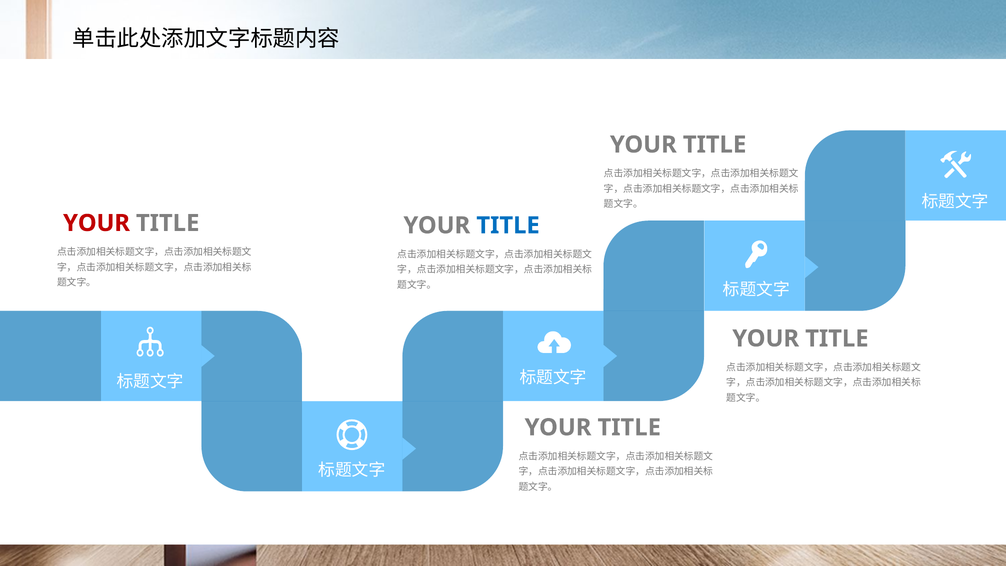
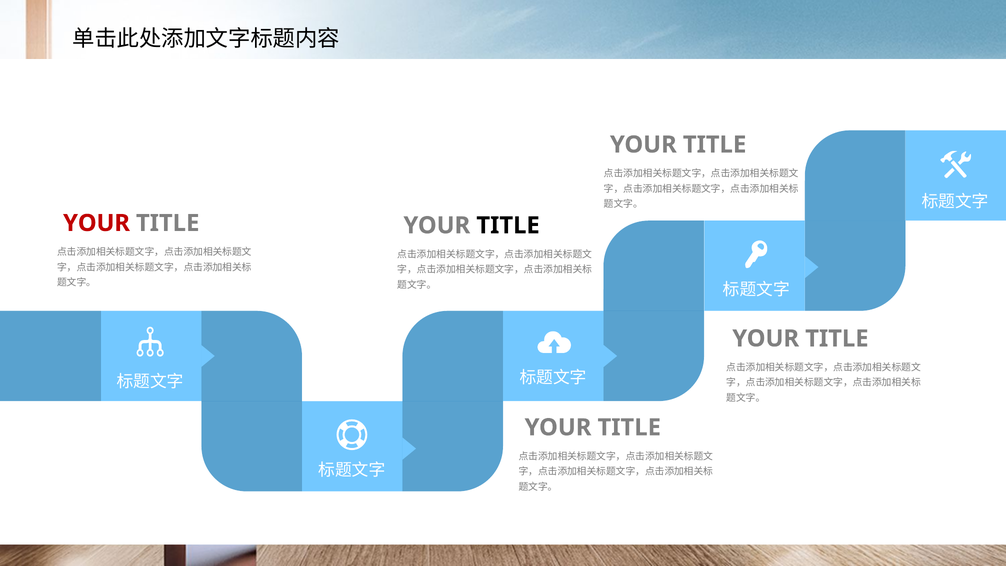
TITLE colour: blue -> black (508, 225)
